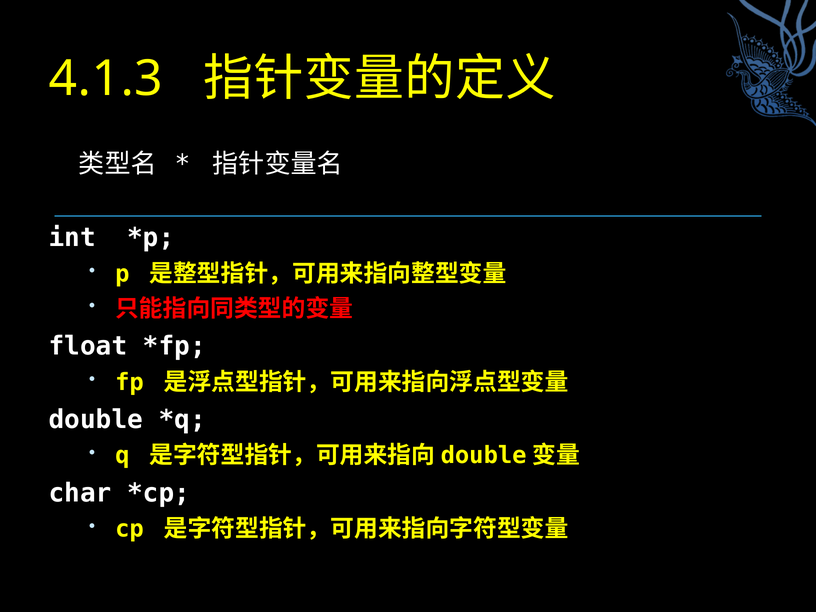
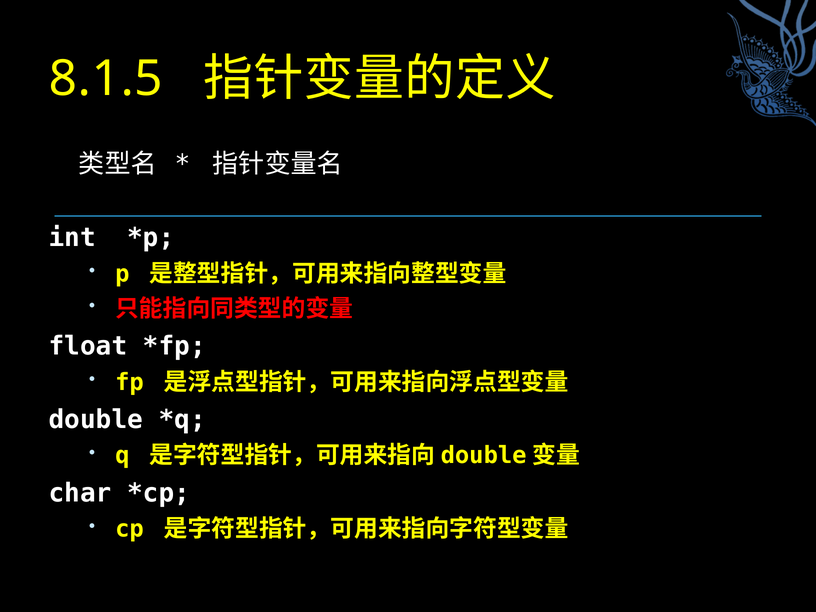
4.1.3: 4.1.3 -> 8.1.5 (106, 79)
